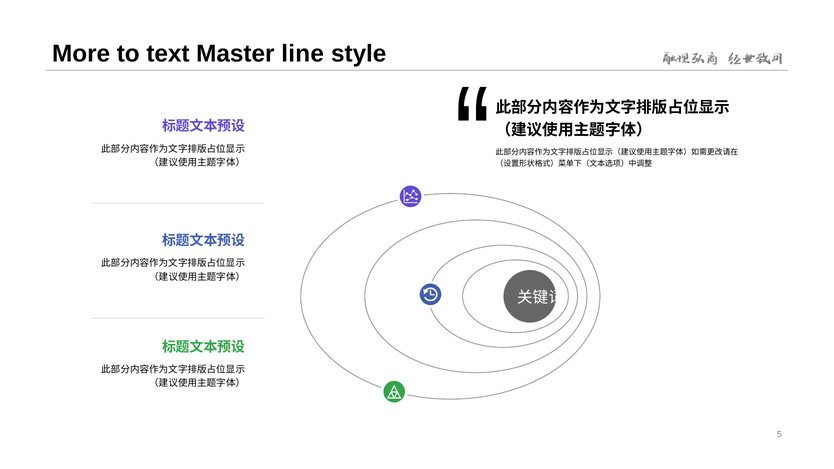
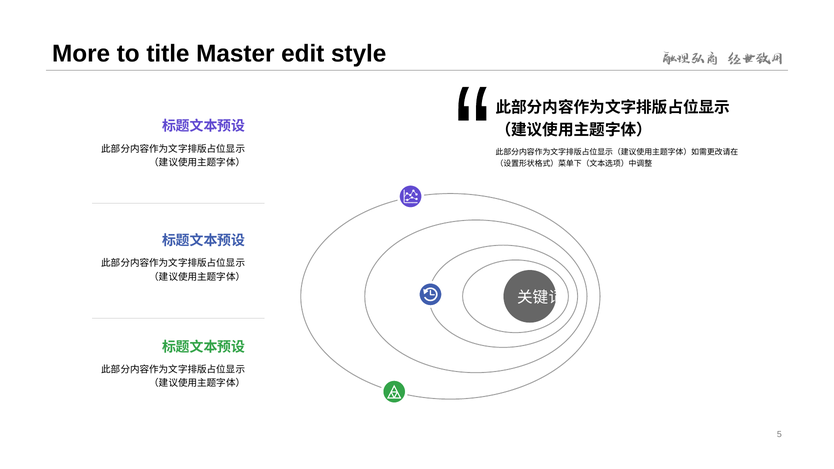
text: text -> title (168, 54)
line: line -> edit (303, 54)
